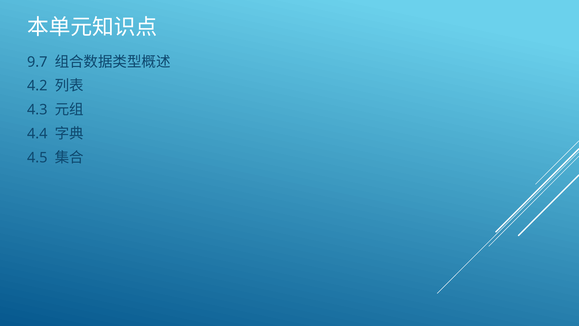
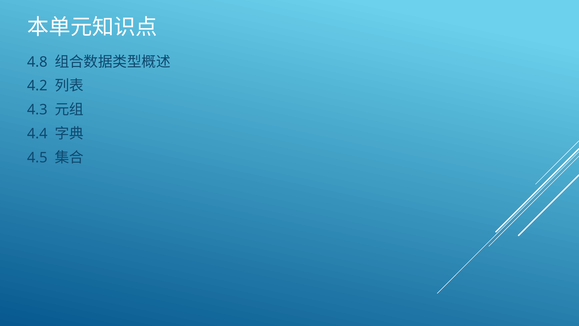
9.7: 9.7 -> 4.8 (37, 62)
